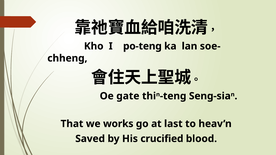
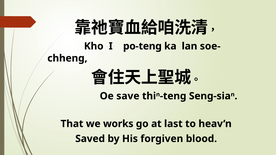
gate: gate -> save (128, 96)
crucified: crucified -> forgiven (162, 139)
